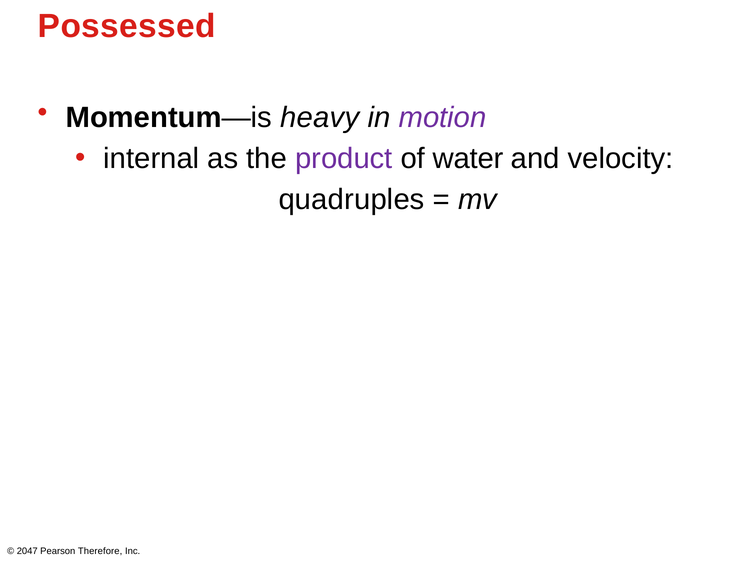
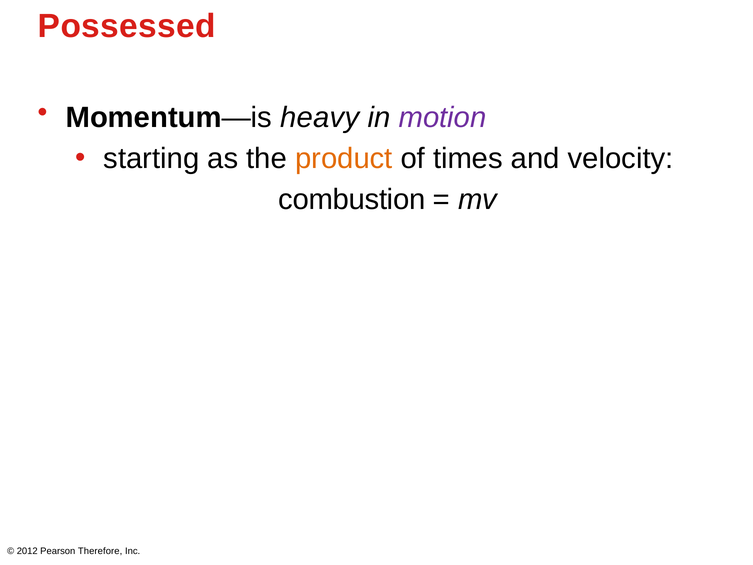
internal: internal -> starting (151, 158)
product colour: purple -> orange (344, 158)
water: water -> times (468, 158)
quadruples: quadruples -> combustion (352, 199)
2047: 2047 -> 2012 (27, 551)
